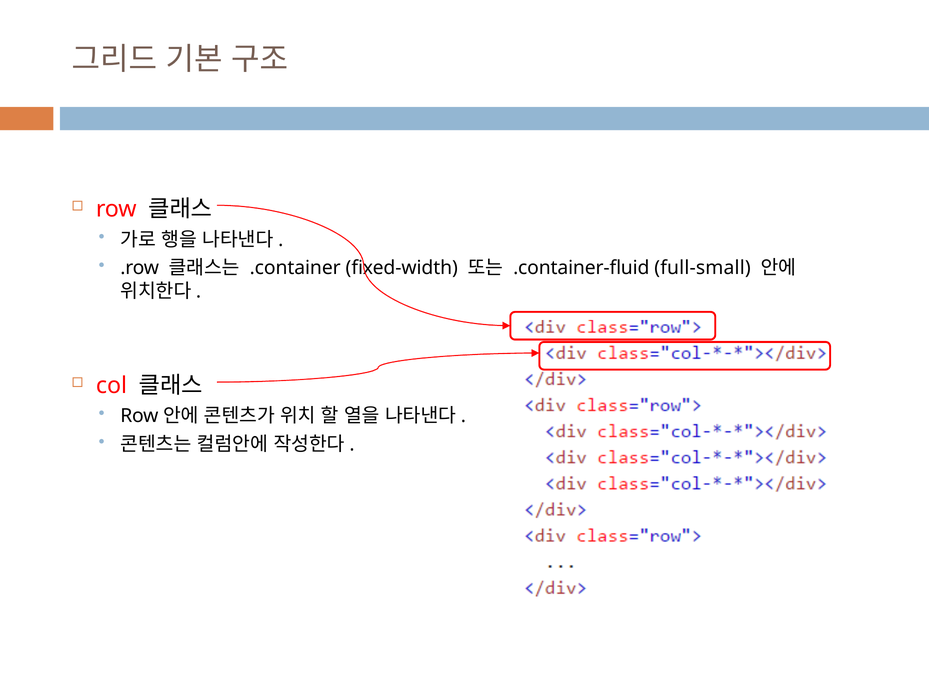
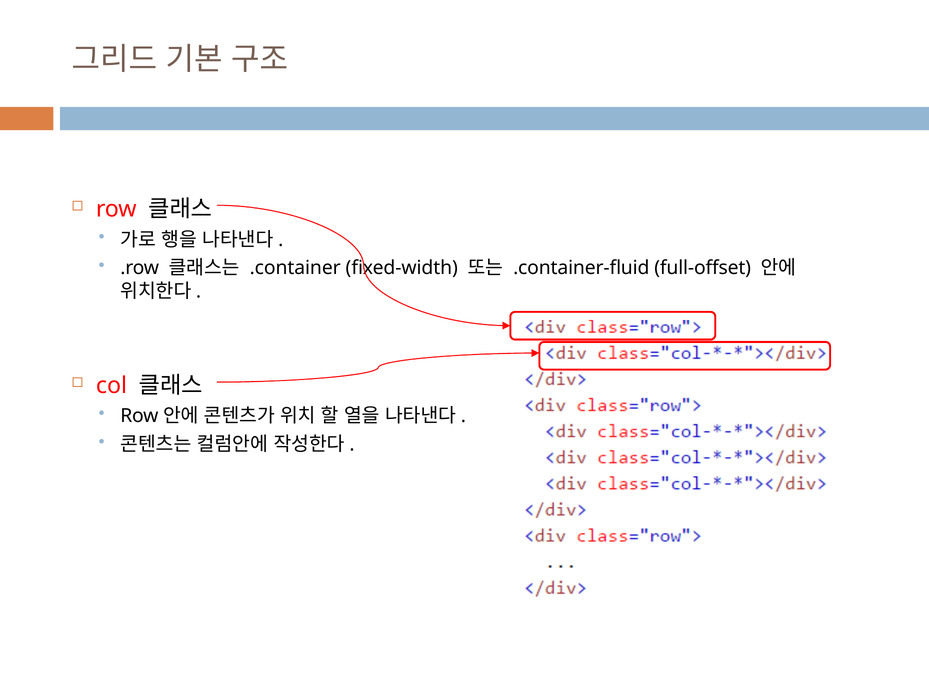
full-small: full-small -> full-offset (703, 268)
